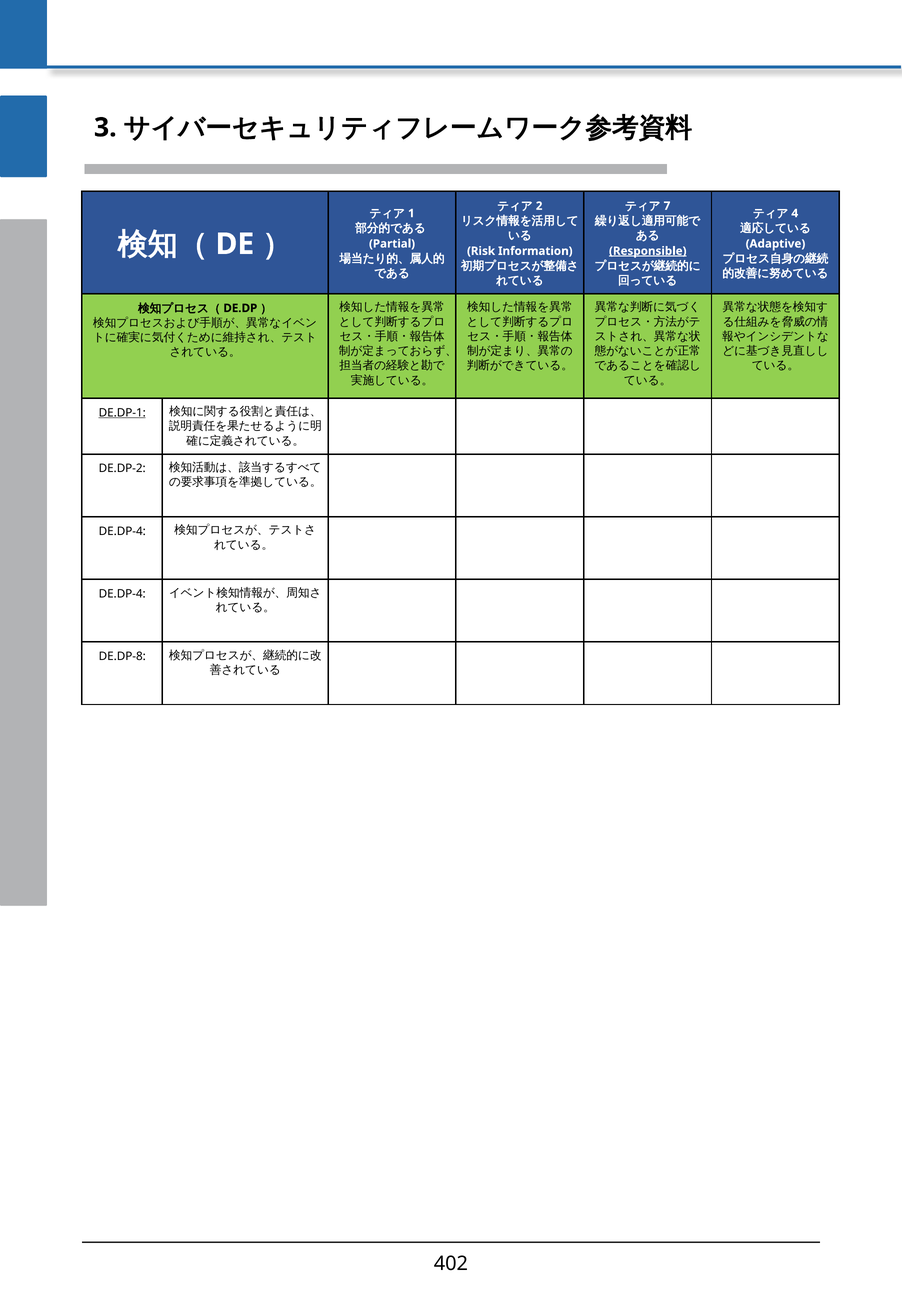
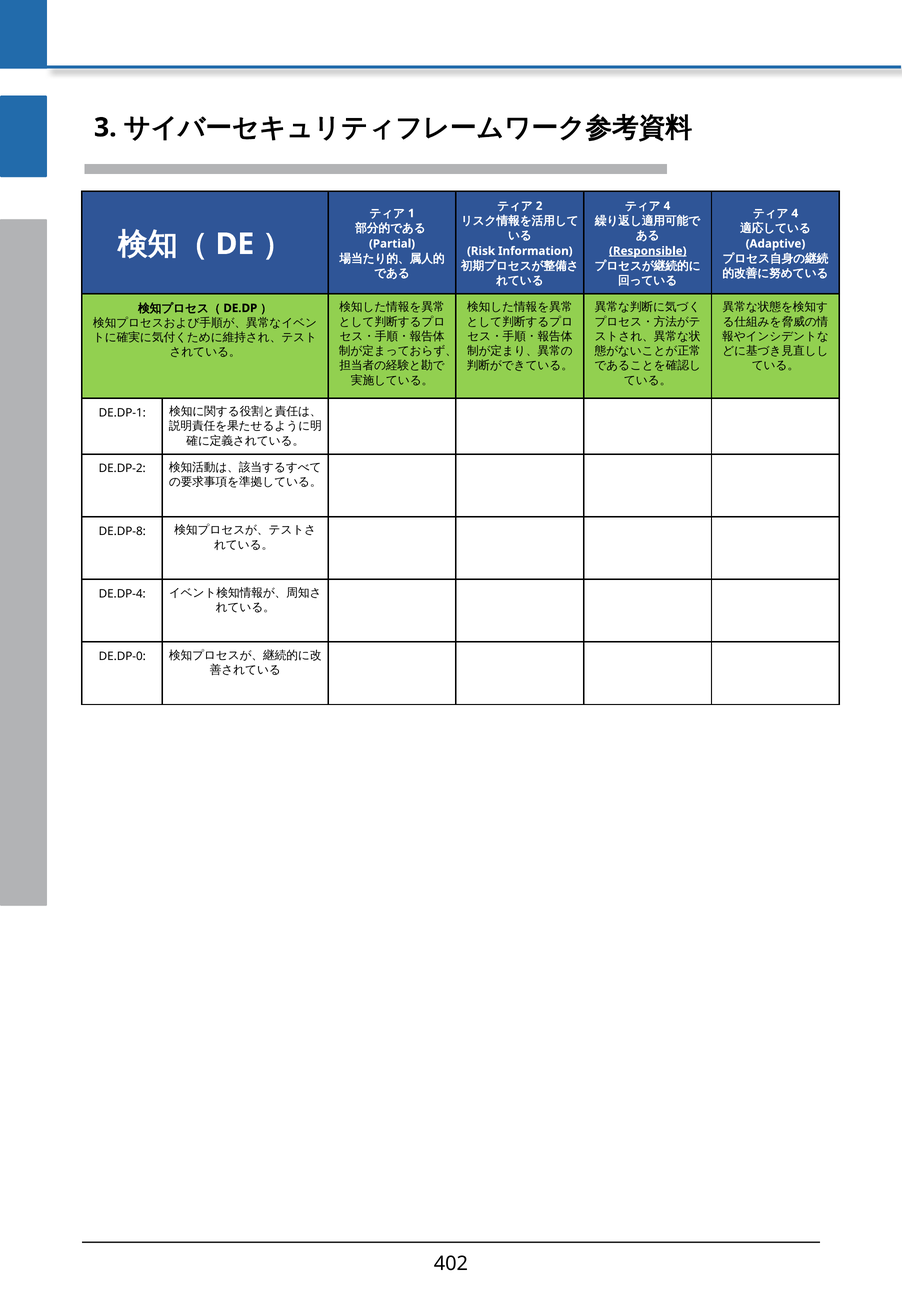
7: 7 -> 4 (667, 206)
DE.DP-1 underline: present -> none (122, 413)
DE.DP-4: DE.DP-4 -> DE.DP-8 (122, 531)
DE.DP-8: DE.DP-8 -> DE.DP-0 (122, 656)
